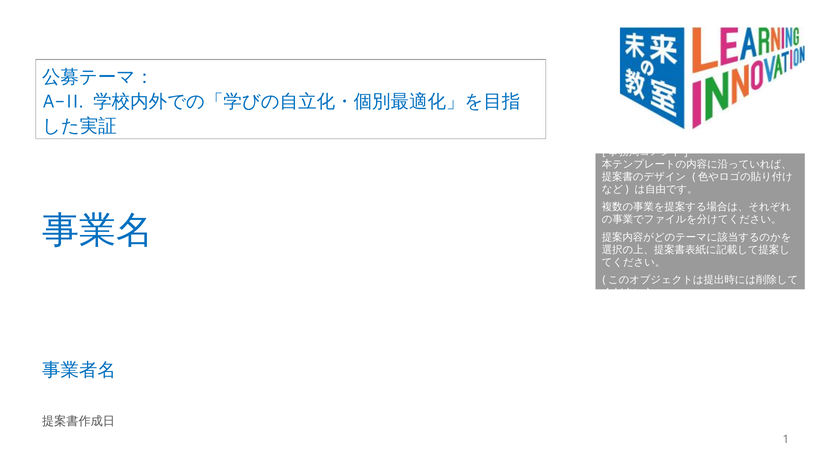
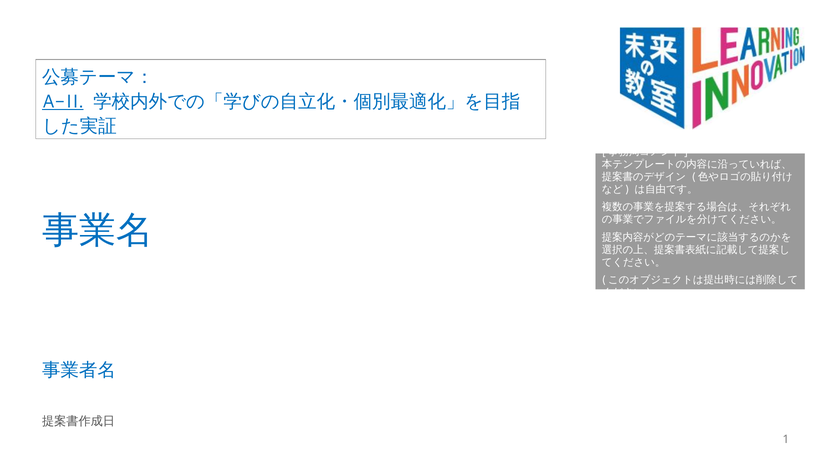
A-II underline: none -> present (63, 102)
